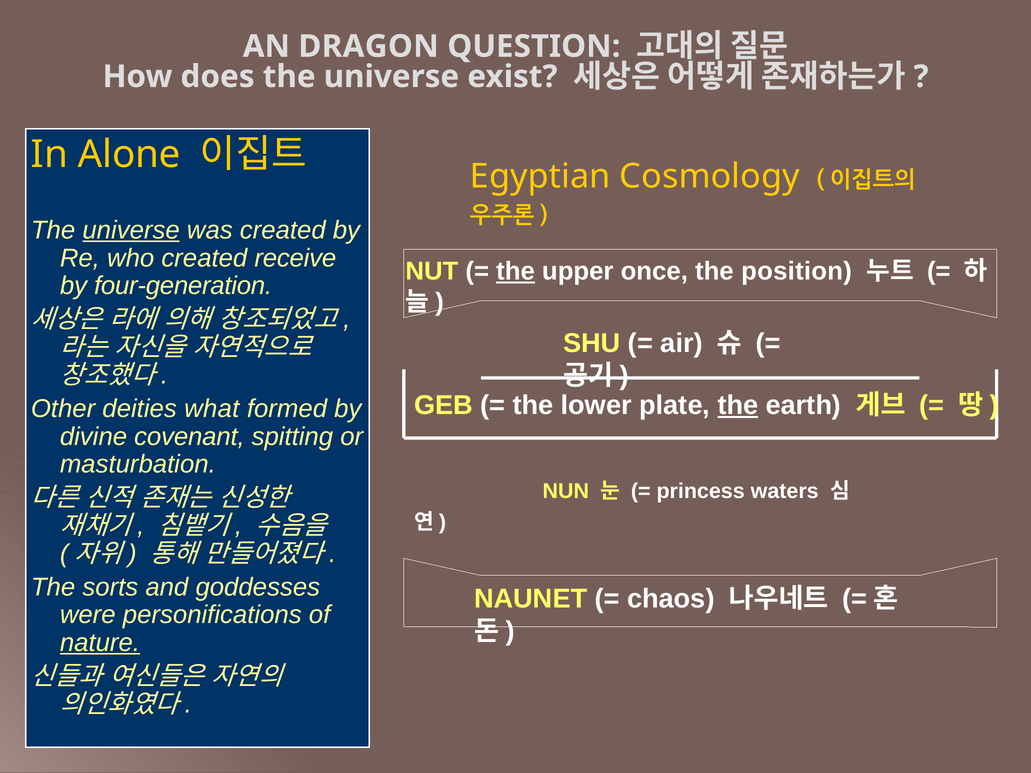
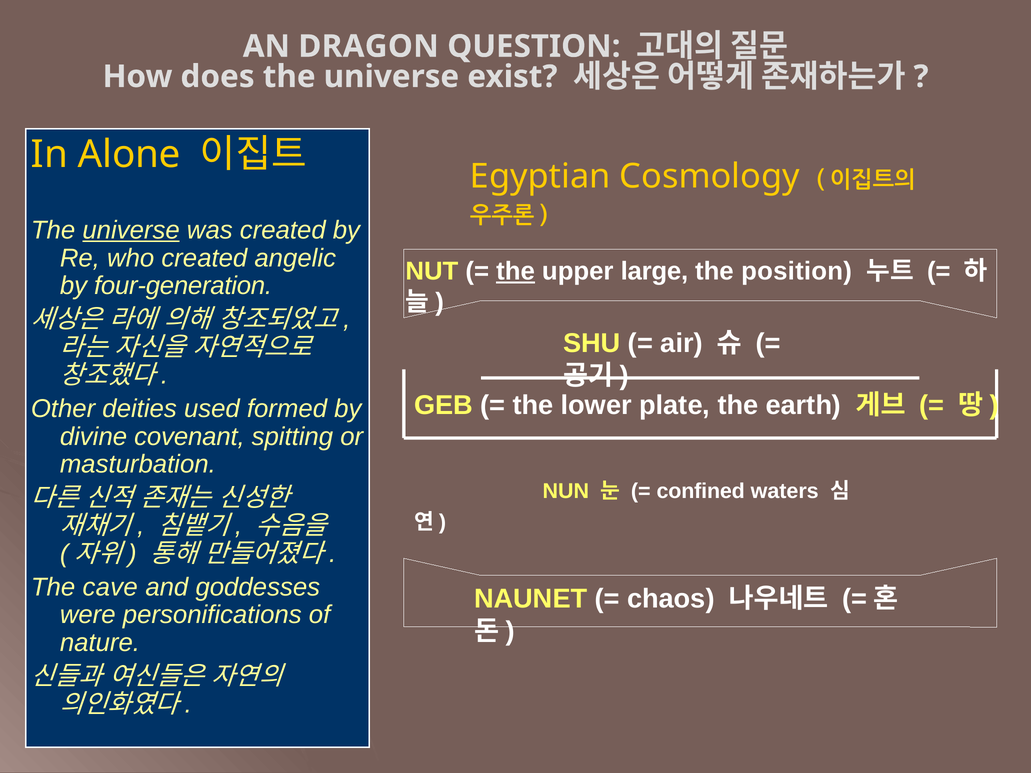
receive: receive -> angelic (295, 258)
once: once -> large (654, 272)
the underline: present -> none (738, 405)
what: what -> used (212, 409)
princess: princess -> confined (701, 492)
sorts: sorts -> cave (110, 587)
nature underline: present -> none (100, 643)
